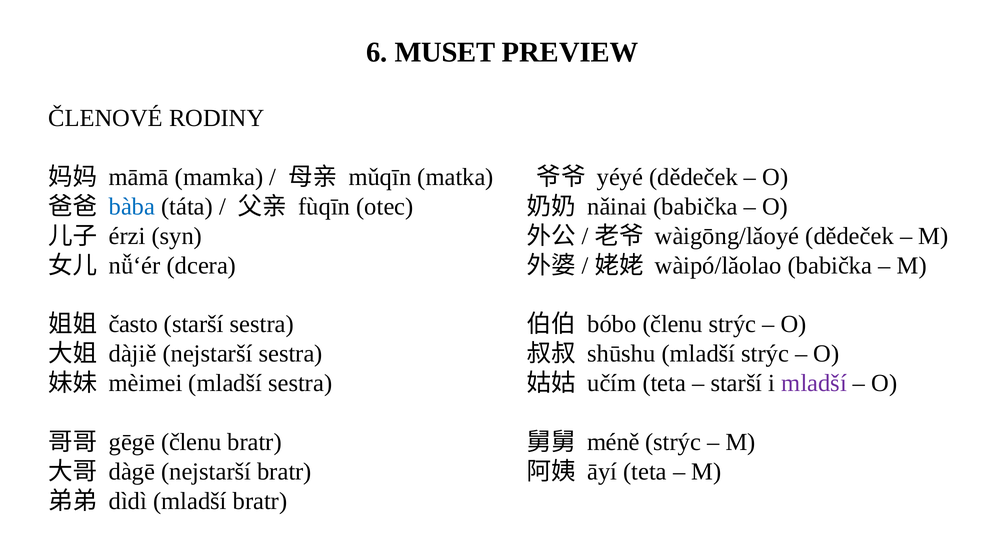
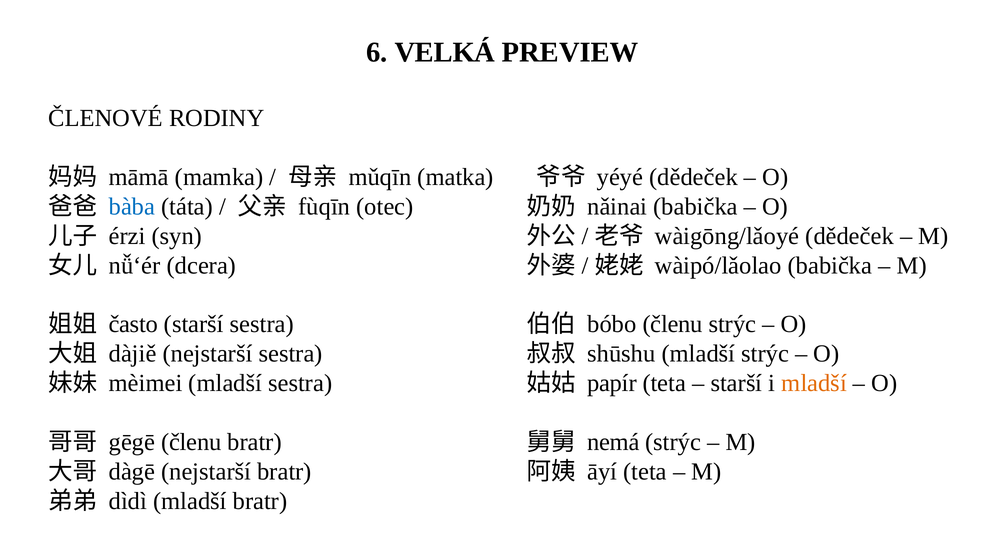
MUSET: MUSET -> VELKÁ (445, 52)
učím: učím -> papír (612, 383)
mladší colour: purple -> orange (814, 383)
méně: méně -> nemá (613, 442)
